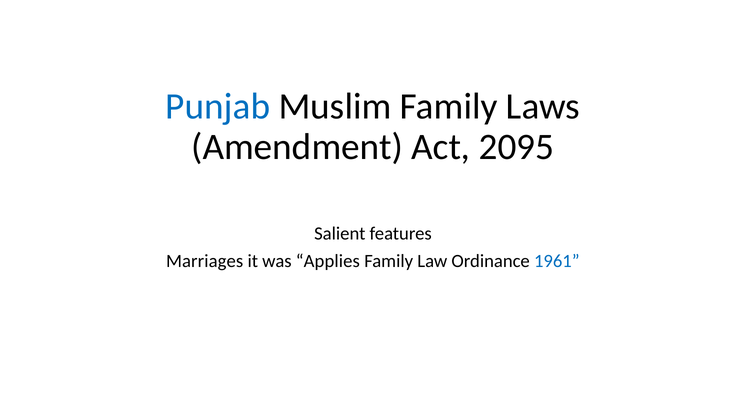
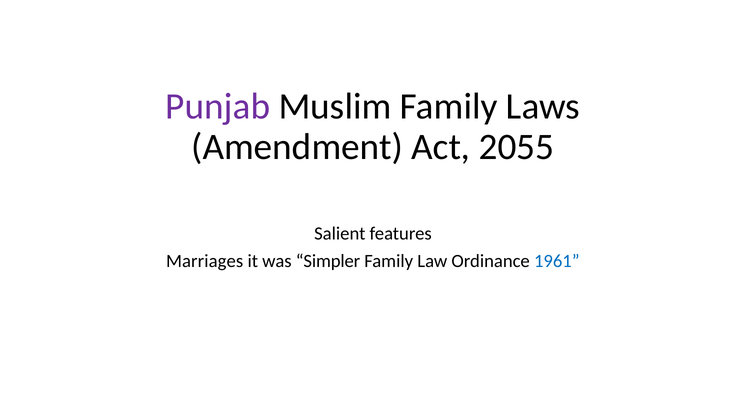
Punjab colour: blue -> purple (218, 107)
2095: 2095 -> 2055 (516, 147)
Applies: Applies -> Simpler (328, 261)
